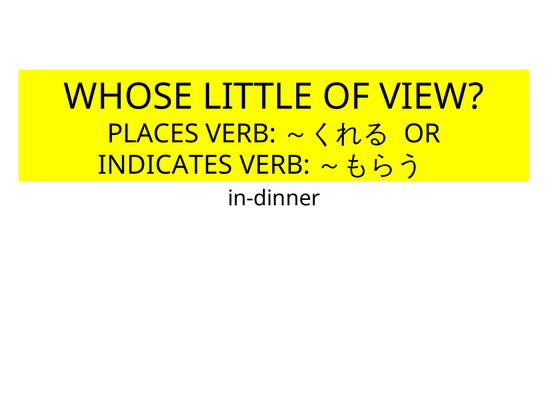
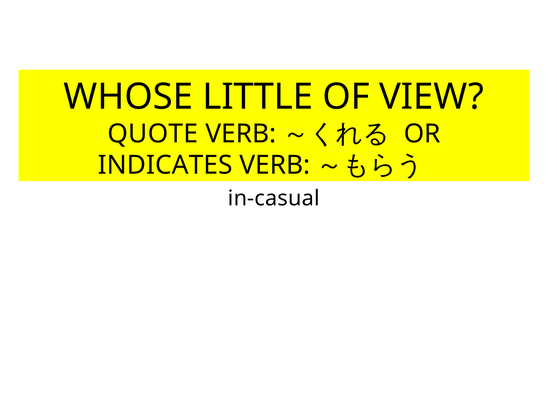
PLACES: PLACES -> QUOTE (153, 134)
in-dinner: in-dinner -> in-casual (274, 198)
